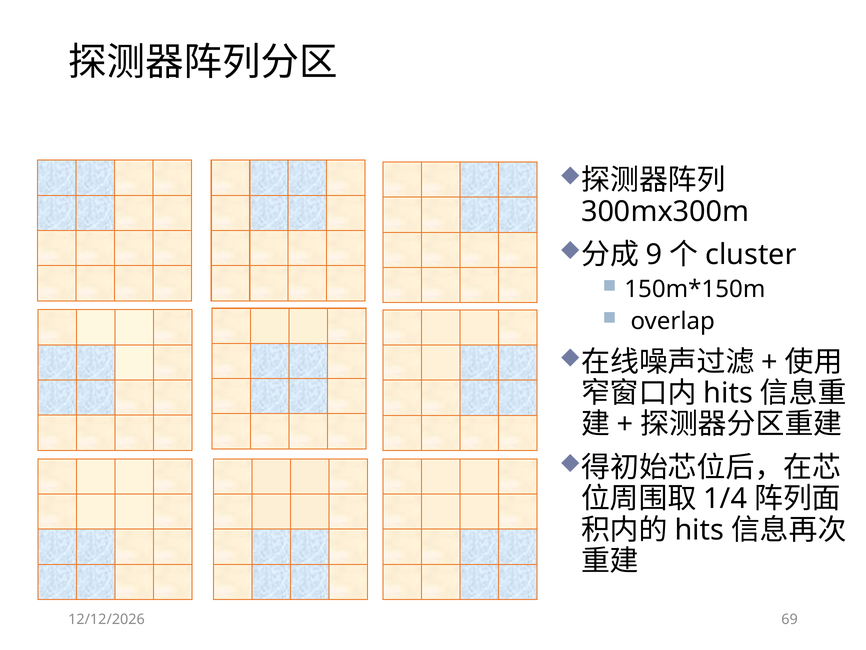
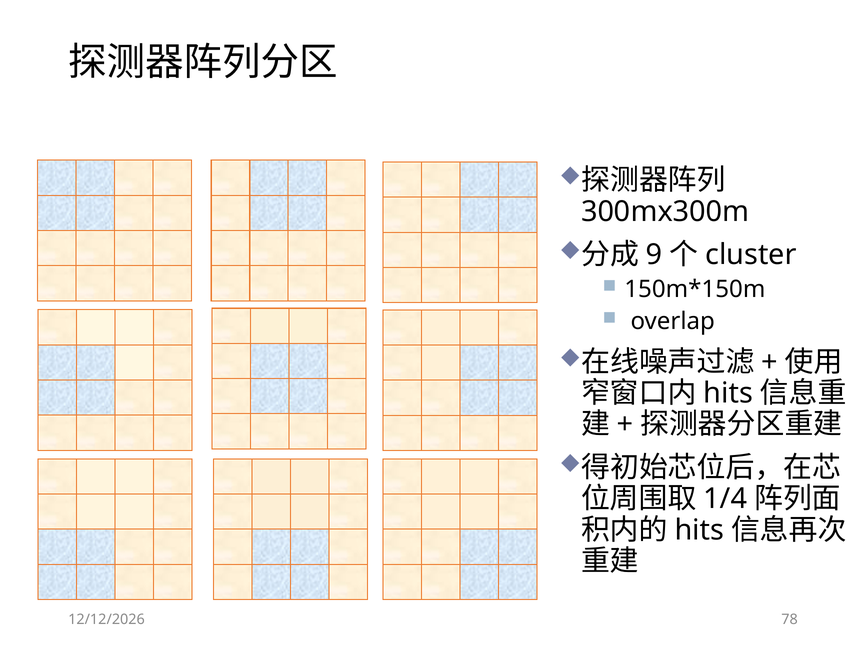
69: 69 -> 78 (790, 619)
